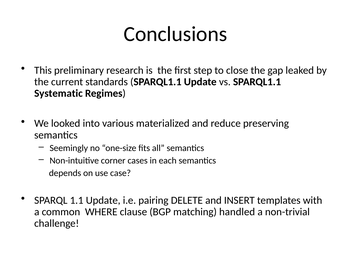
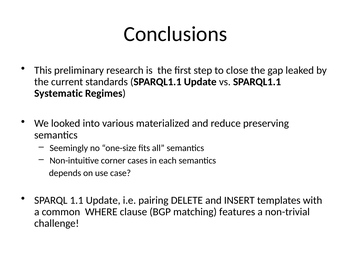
handled: handled -> features (237, 212)
